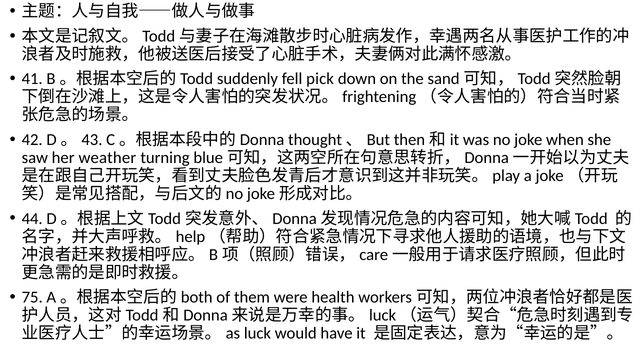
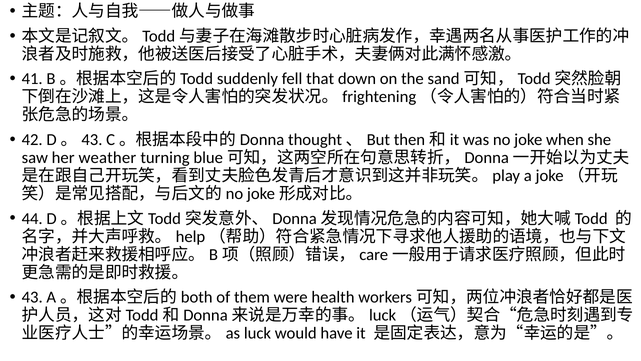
pick: pick -> that (320, 79)
75: 75 -> 43 (32, 297)
